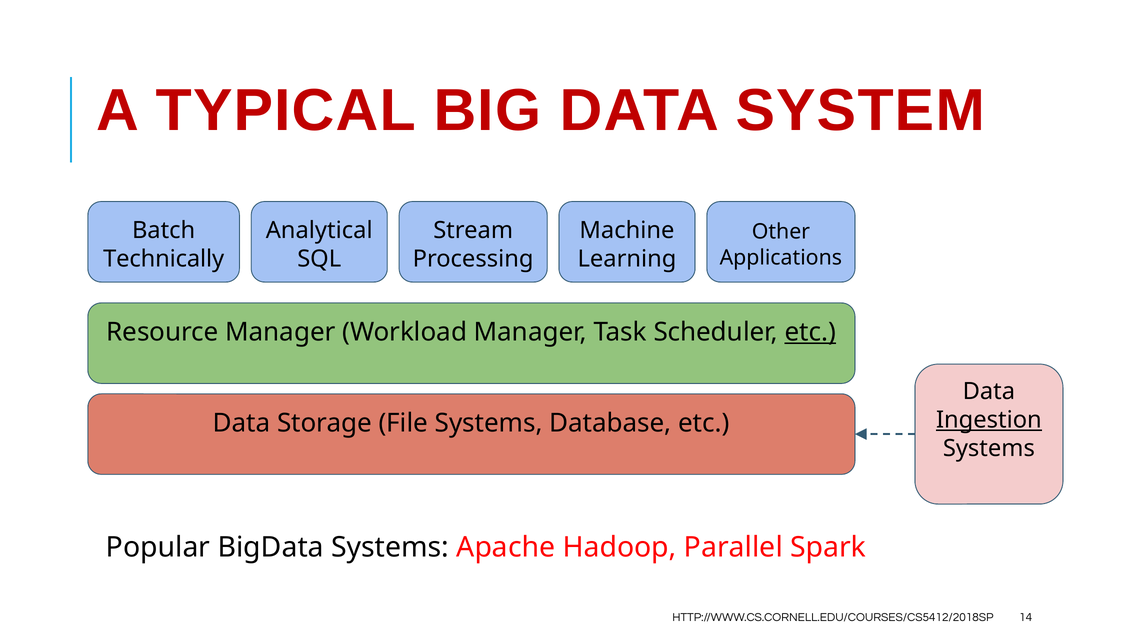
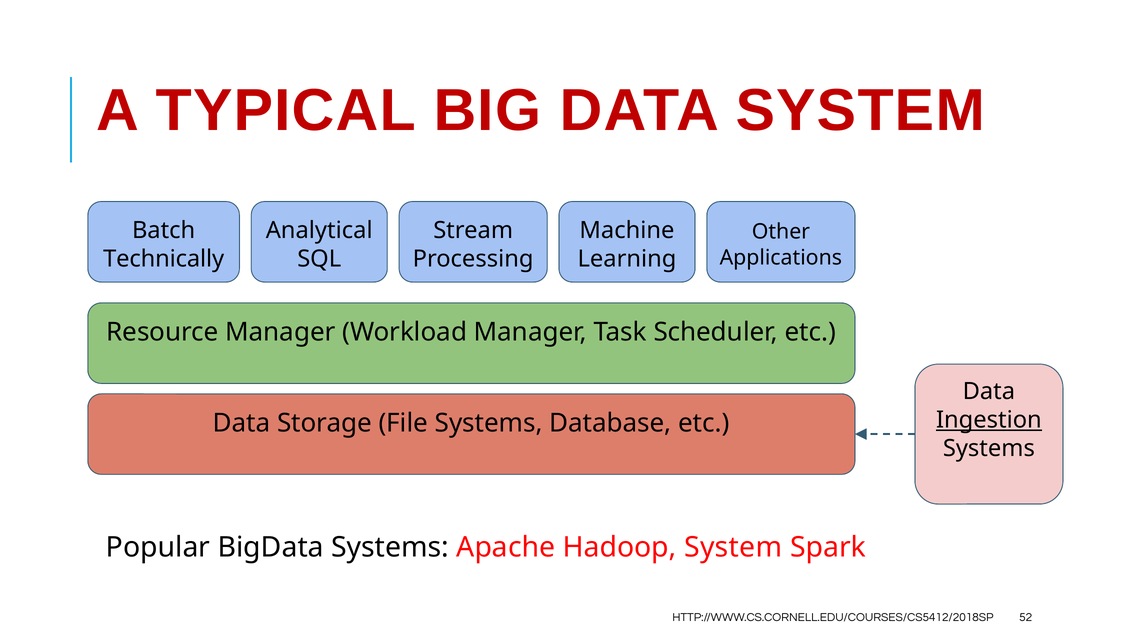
etc underline: present -> none (810, 332)
Hadoop Parallel: Parallel -> System (733, 547)
14: 14 -> 52 (1026, 617)
